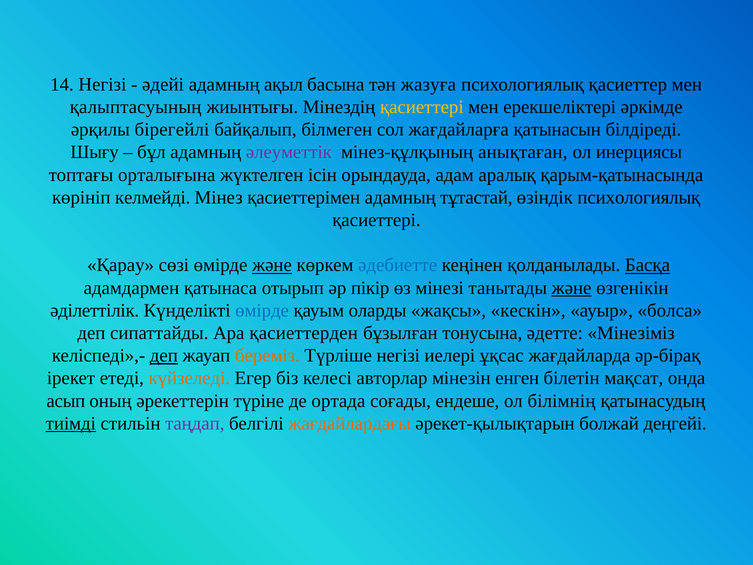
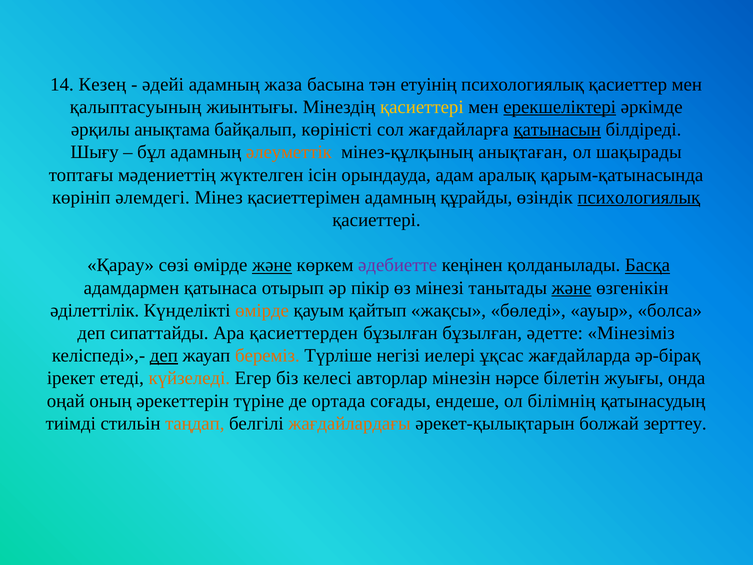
14 Негізі: Негізі -> Кезең (102, 84)
ақыл: ақыл -> жаза (283, 84)
жазуға: жазуға -> етуінің (429, 84)
ерекшеліктері underline: none -> present (560, 107)
бірегейлі: бірегейлі -> анықтама (172, 130)
білмеген: білмеген -> көріністі (337, 130)
қатынасын underline: none -> present (557, 130)
әлеуметтік colour: purple -> orange (289, 152)
инерциясы: инерциясы -> шақырады (639, 152)
орталығына: орталығына -> мәдениеттің (167, 175)
келмейді: келмейді -> әлемдегі (153, 197)
тұтастай: тұтастай -> құрайды (476, 197)
психологиялық underline: none -> present (639, 197)
әдебиетте colour: blue -> purple (398, 265)
өмірде colour: blue -> orange (262, 310)
оларды: оларды -> қайтып (378, 310)
кескін: кескін -> бөледі (528, 310)
бұзылған тонусына: тонусына -> бұзылған (482, 333)
енген: енген -> нәрсе (517, 378)
мақсат: мақсат -> жуығы (634, 378)
асып: асып -> оңай (66, 401)
тиімді underline: present -> none (71, 423)
таңдап colour: purple -> orange (195, 423)
деңгейі: деңгейі -> зерттеу (675, 423)
